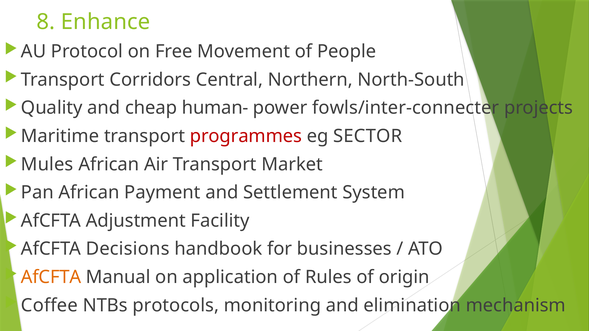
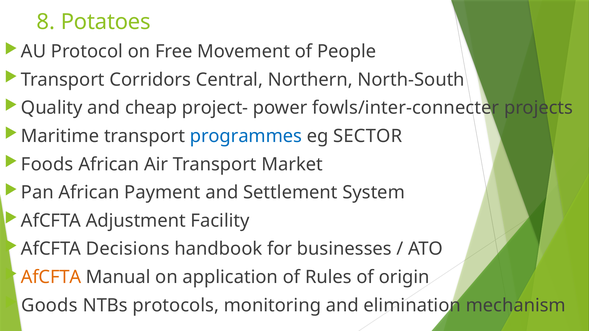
Enhance: Enhance -> Potatoes (106, 22)
human-: human- -> project- (215, 108)
programmes colour: red -> blue (246, 136)
Mules: Mules -> Foods (47, 164)
Coffee: Coffee -> Goods (49, 306)
